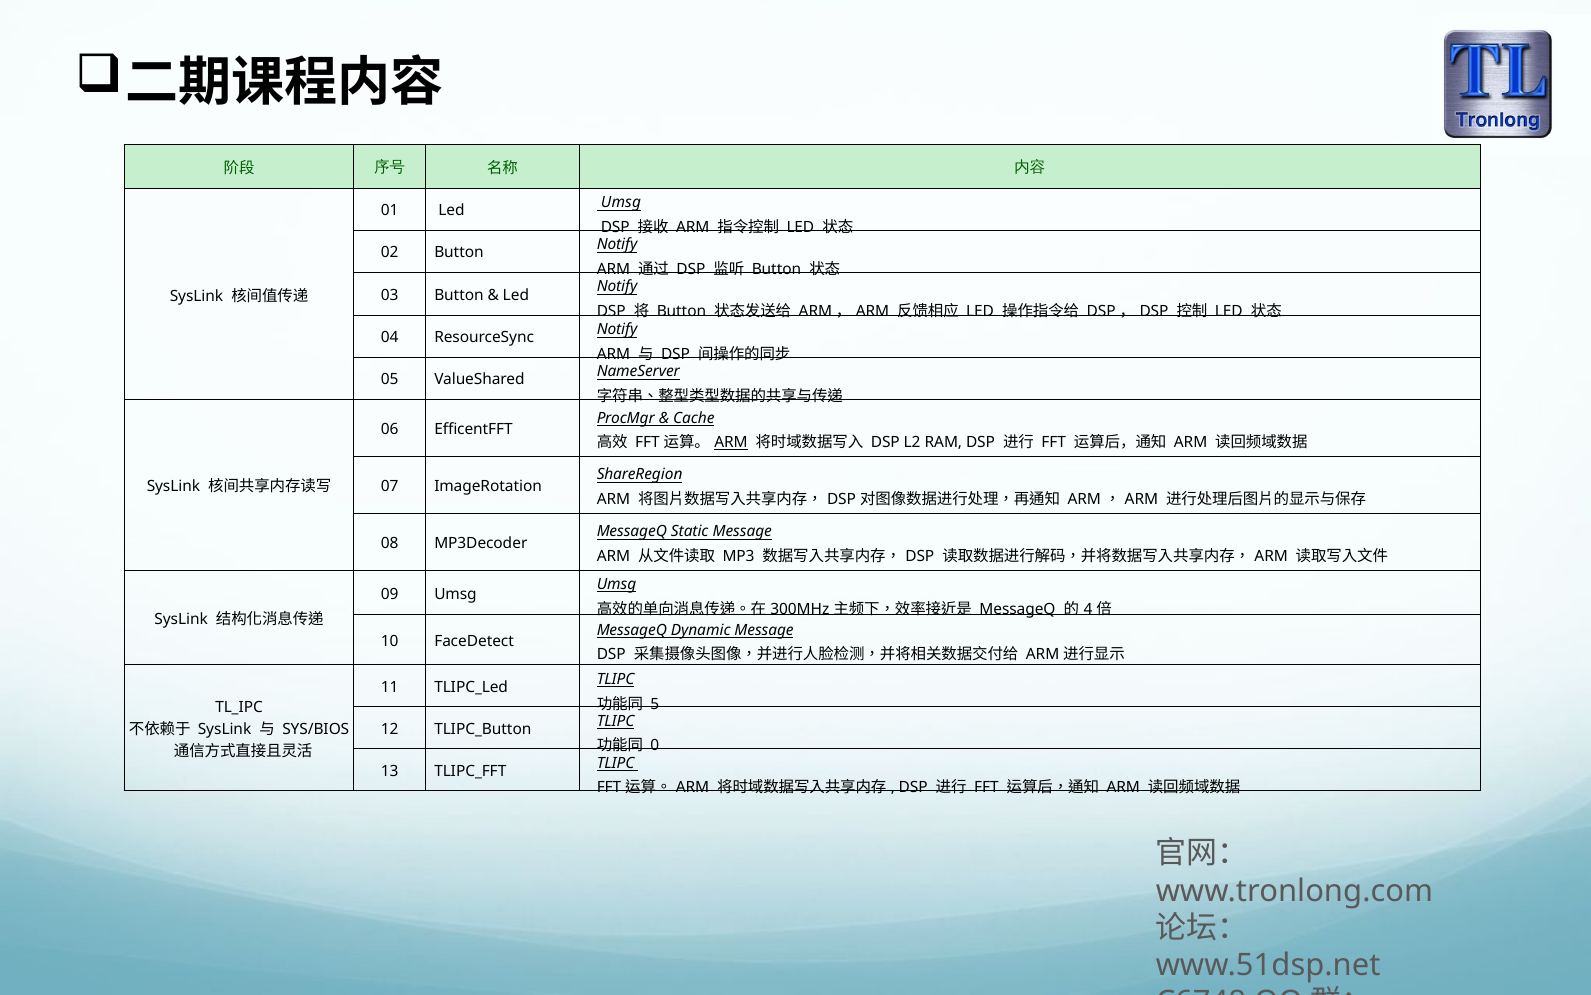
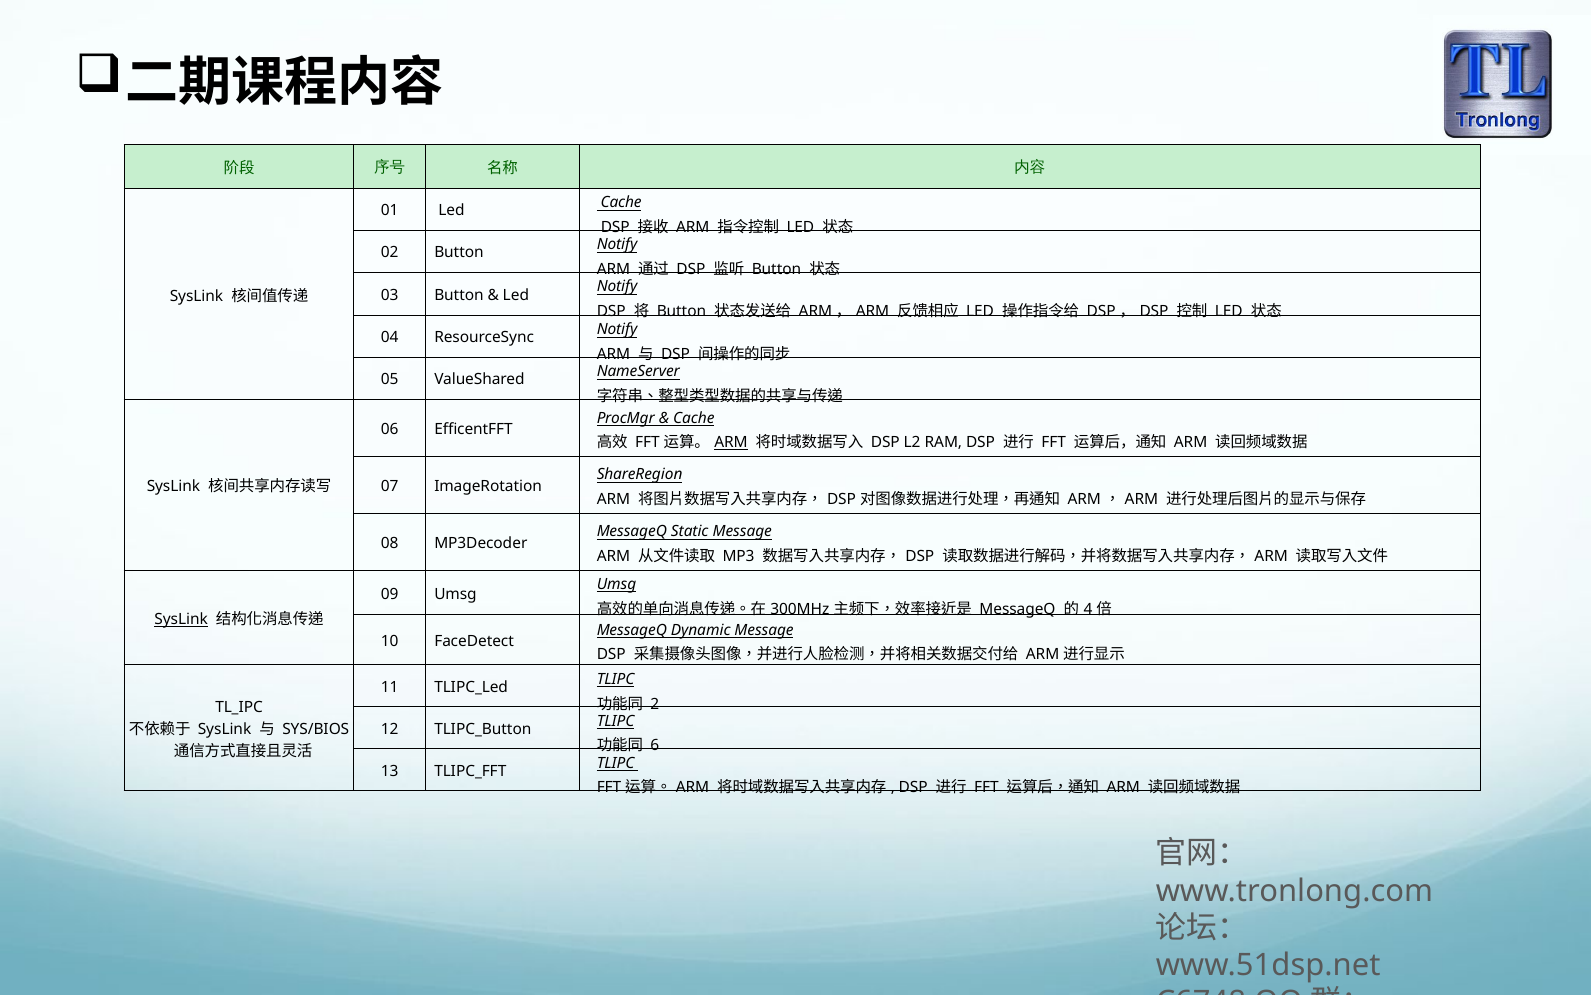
Umsg: Umsg -> Cache (621, 203)
SysLink underline: none -> present (181, 619)
5: 5 -> 2 (655, 703)
0: 0 -> 6 (655, 745)
